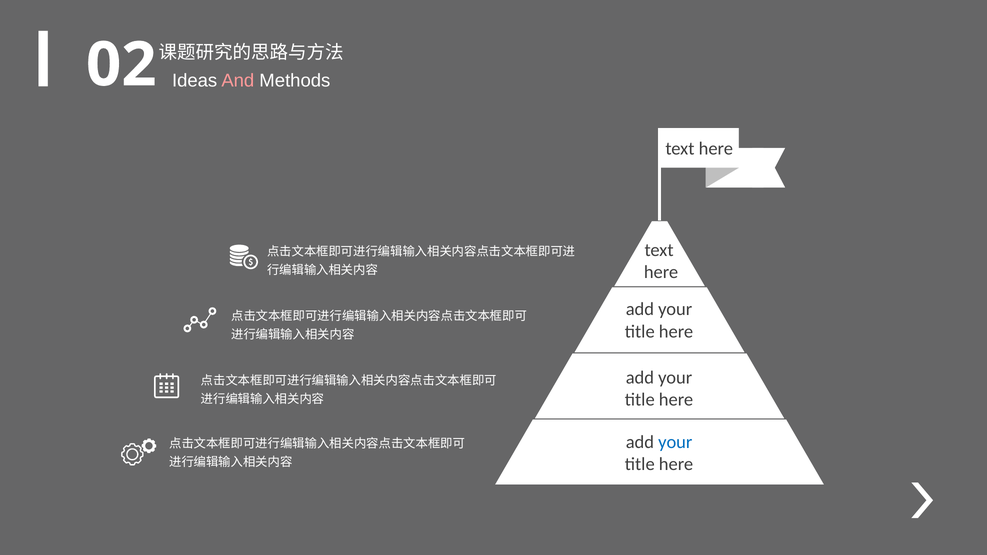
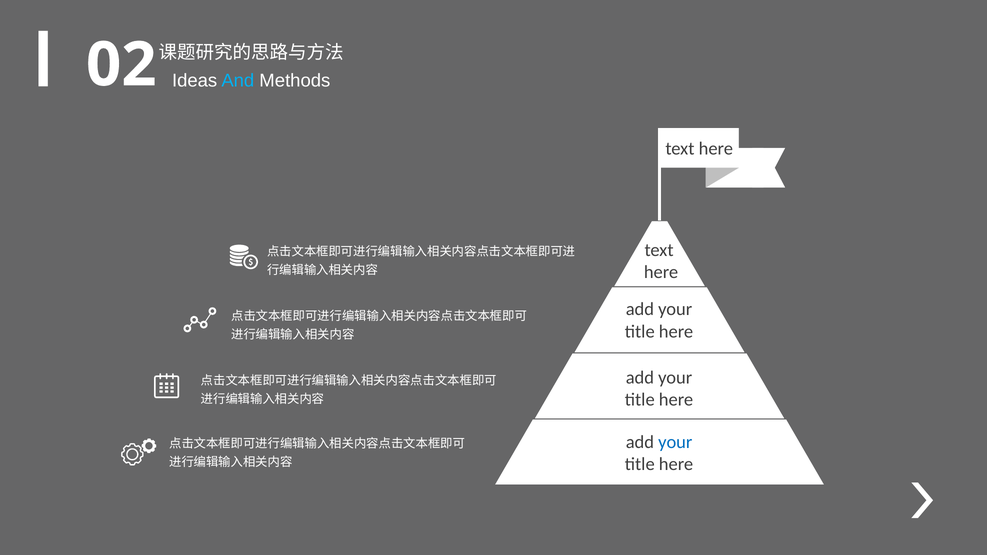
And colour: pink -> light blue (238, 81)
